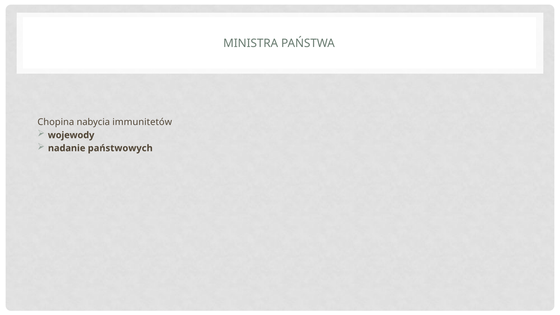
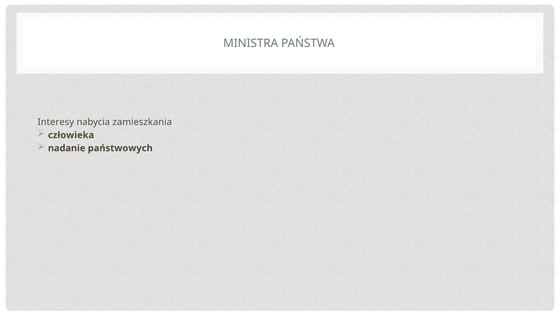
Chopina: Chopina -> Interesy (56, 122)
immunitetów: immunitetów -> zamieszkania (142, 122)
wojewody: wojewody -> człowieka (71, 135)
